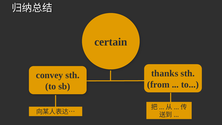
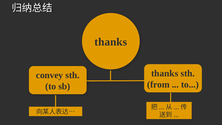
certain: certain -> thanks (111, 42)
